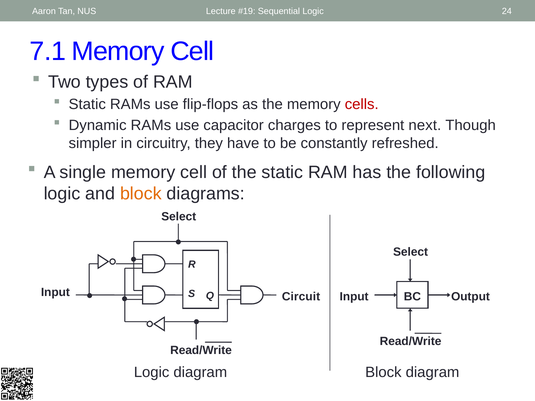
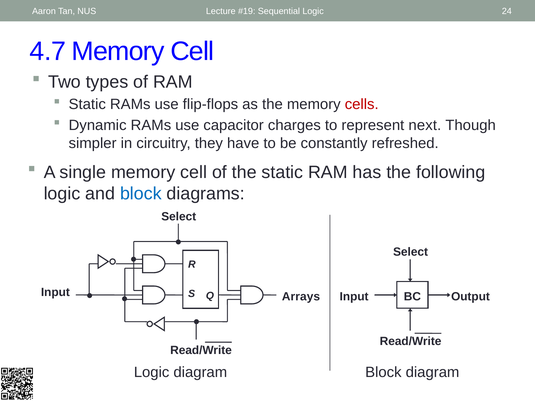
7.1: 7.1 -> 4.7 (48, 51)
block colour: orange -> blue (141, 194)
Circuit: Circuit -> Arrays (301, 297)
